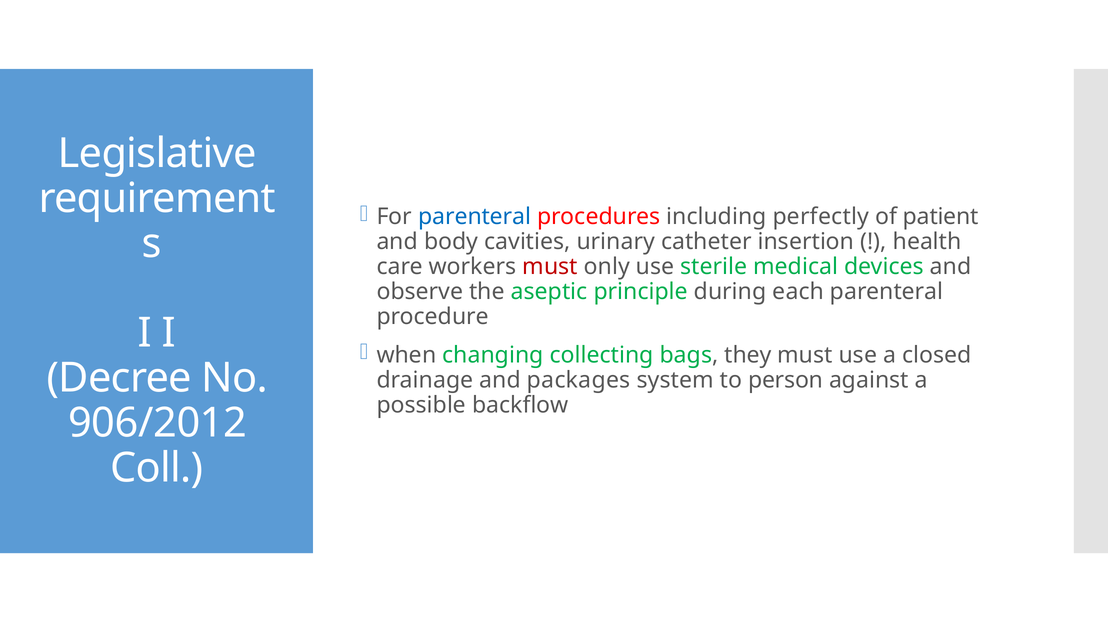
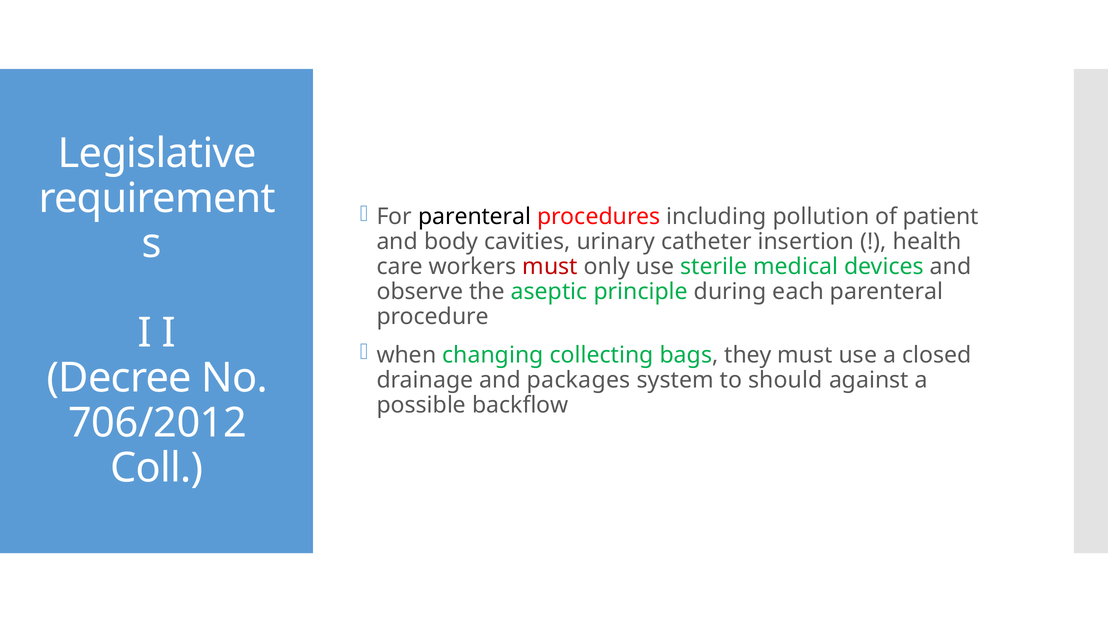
parenteral colour: blue -> black (475, 217)
perfectly: perfectly -> pollution (821, 217)
person: person -> should (785, 380)
906/2012: 906/2012 -> 706/2012 (158, 423)
